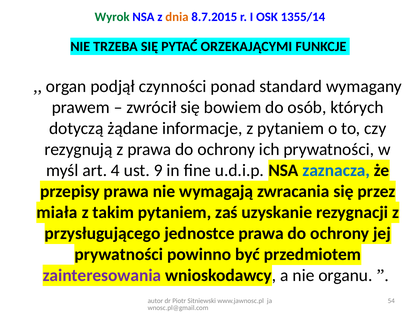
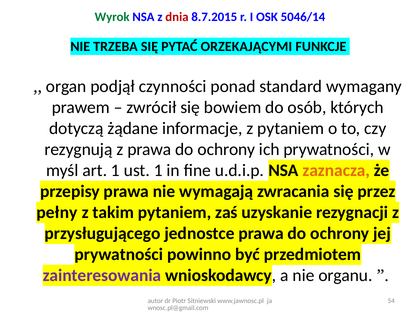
dnia colour: orange -> red (177, 17)
1355/14: 1355/14 -> 5046/14 (303, 17)
art 4: 4 -> 1 (115, 170)
ust 9: 9 -> 1 (158, 170)
zaznacza colour: blue -> orange (336, 170)
miała: miała -> pełny (57, 212)
